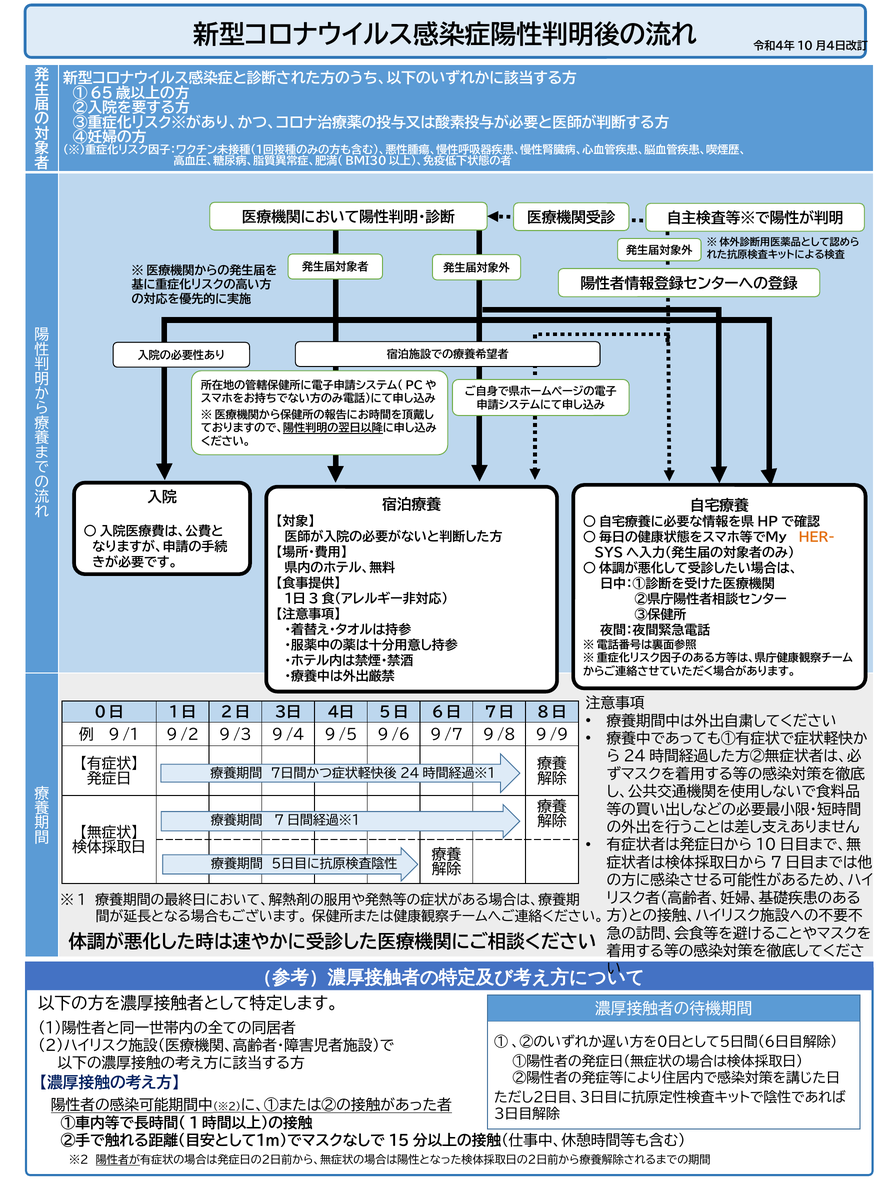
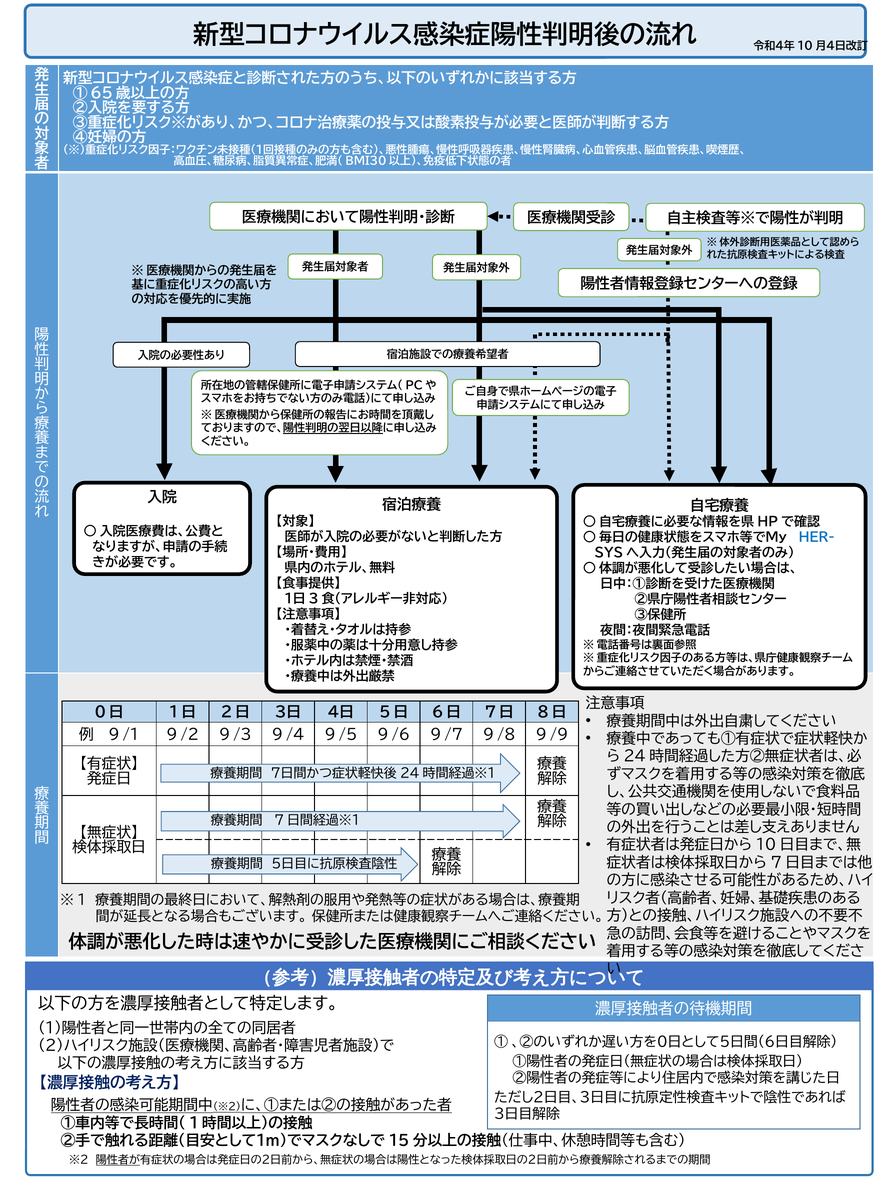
HER- colour: orange -> blue (817, 538)
